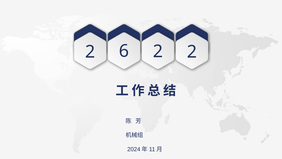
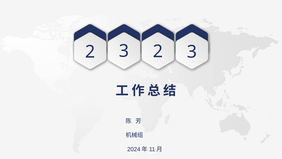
6: 6 -> 3 (124, 51)
2: 2 -> 3 (192, 52)
